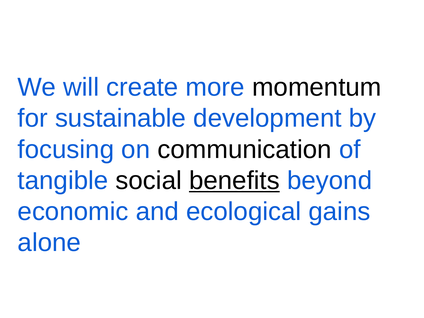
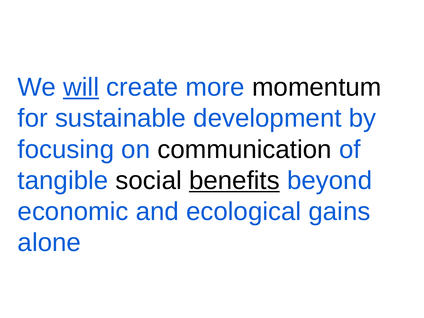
will underline: none -> present (81, 87)
